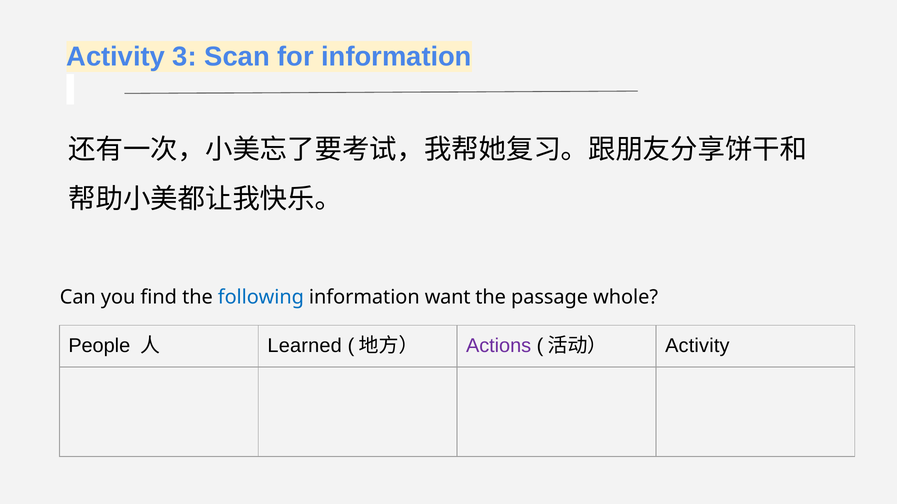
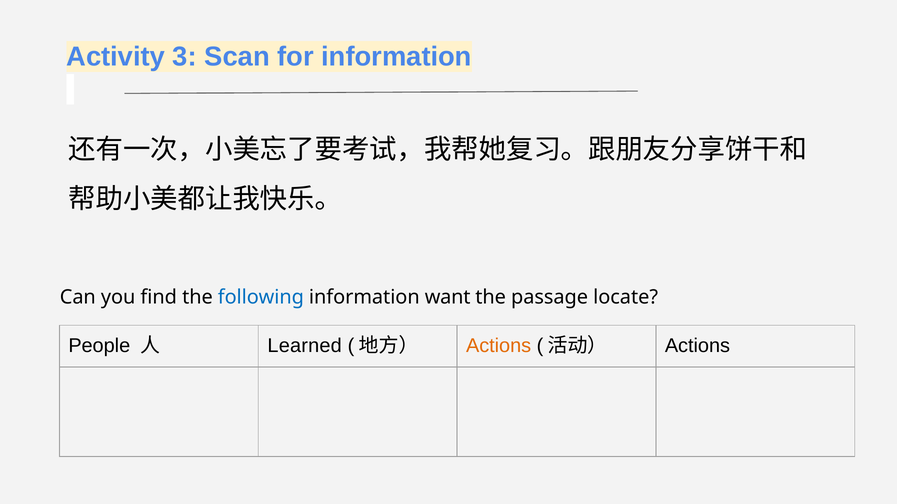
whole: whole -> locate (626, 298)
Actions colour: purple -> orange (499, 346)
Activity: Activity -> Actions (697, 346)
